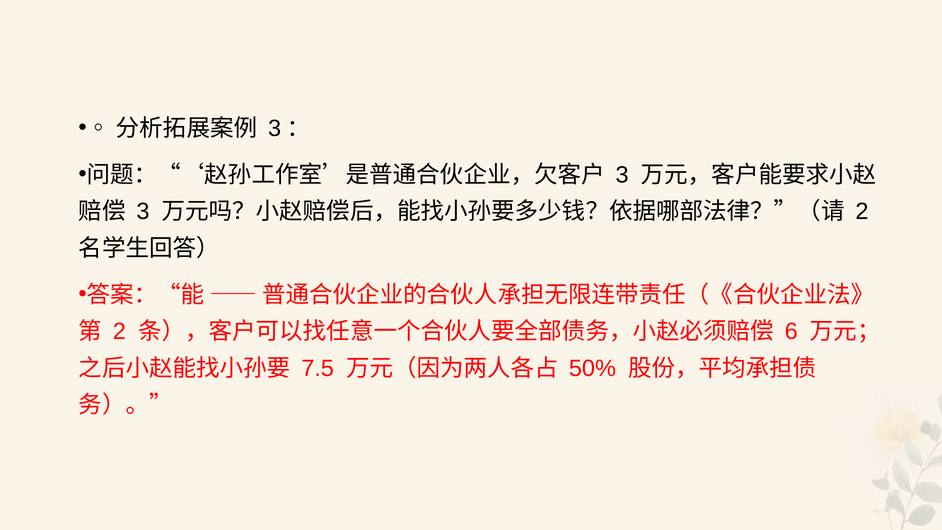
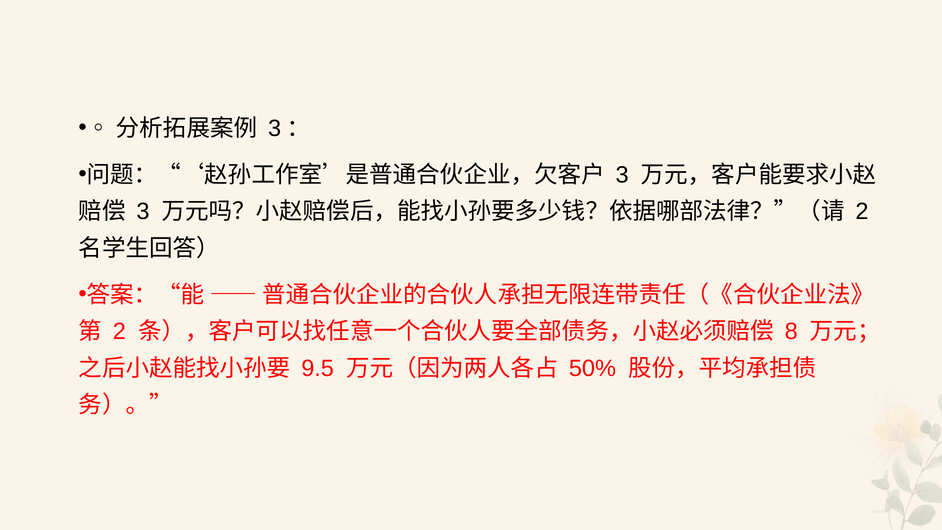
6: 6 -> 8 (791, 332)
7.5: 7.5 -> 9.5 (318, 368)
